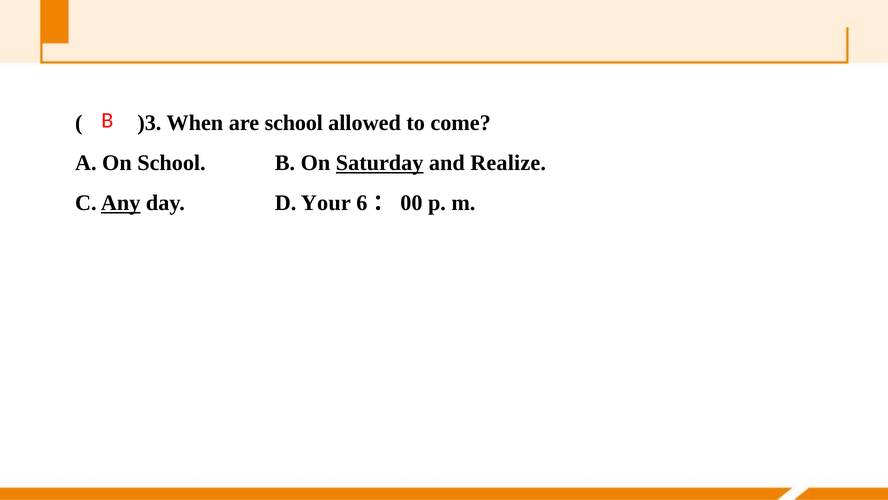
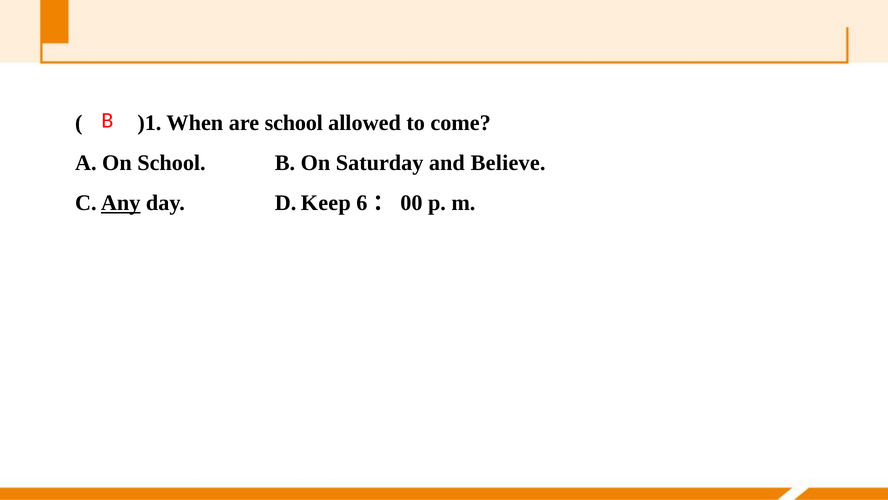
)3: )3 -> )1 (149, 123)
Saturday underline: present -> none (380, 163)
Realize: Realize -> Believe (508, 163)
Your: Your -> Keep (326, 203)
